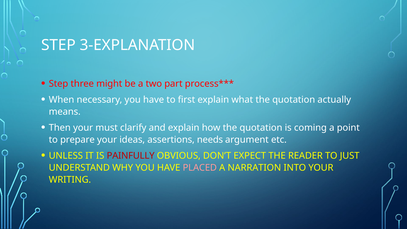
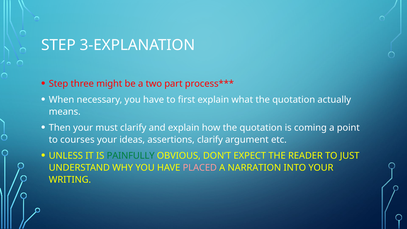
prepare: prepare -> courses (77, 140)
assertions needs: needs -> clarify (210, 140)
PAINFULLY colour: red -> green (131, 156)
